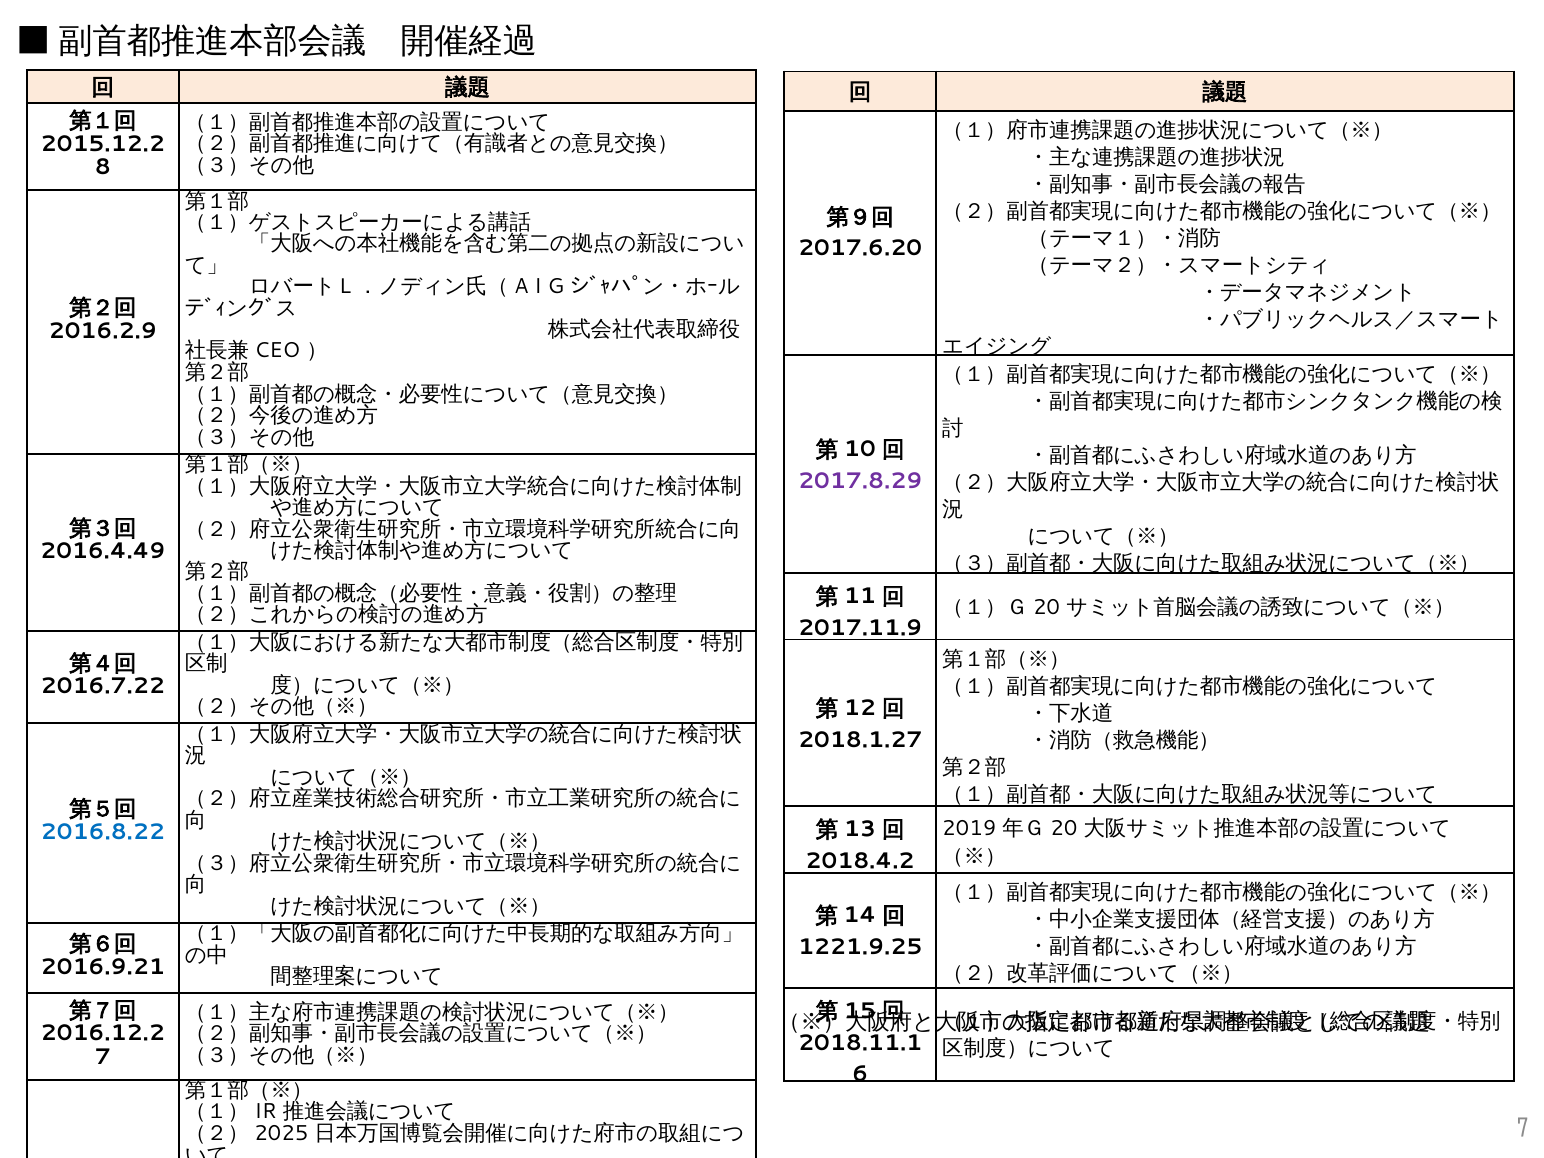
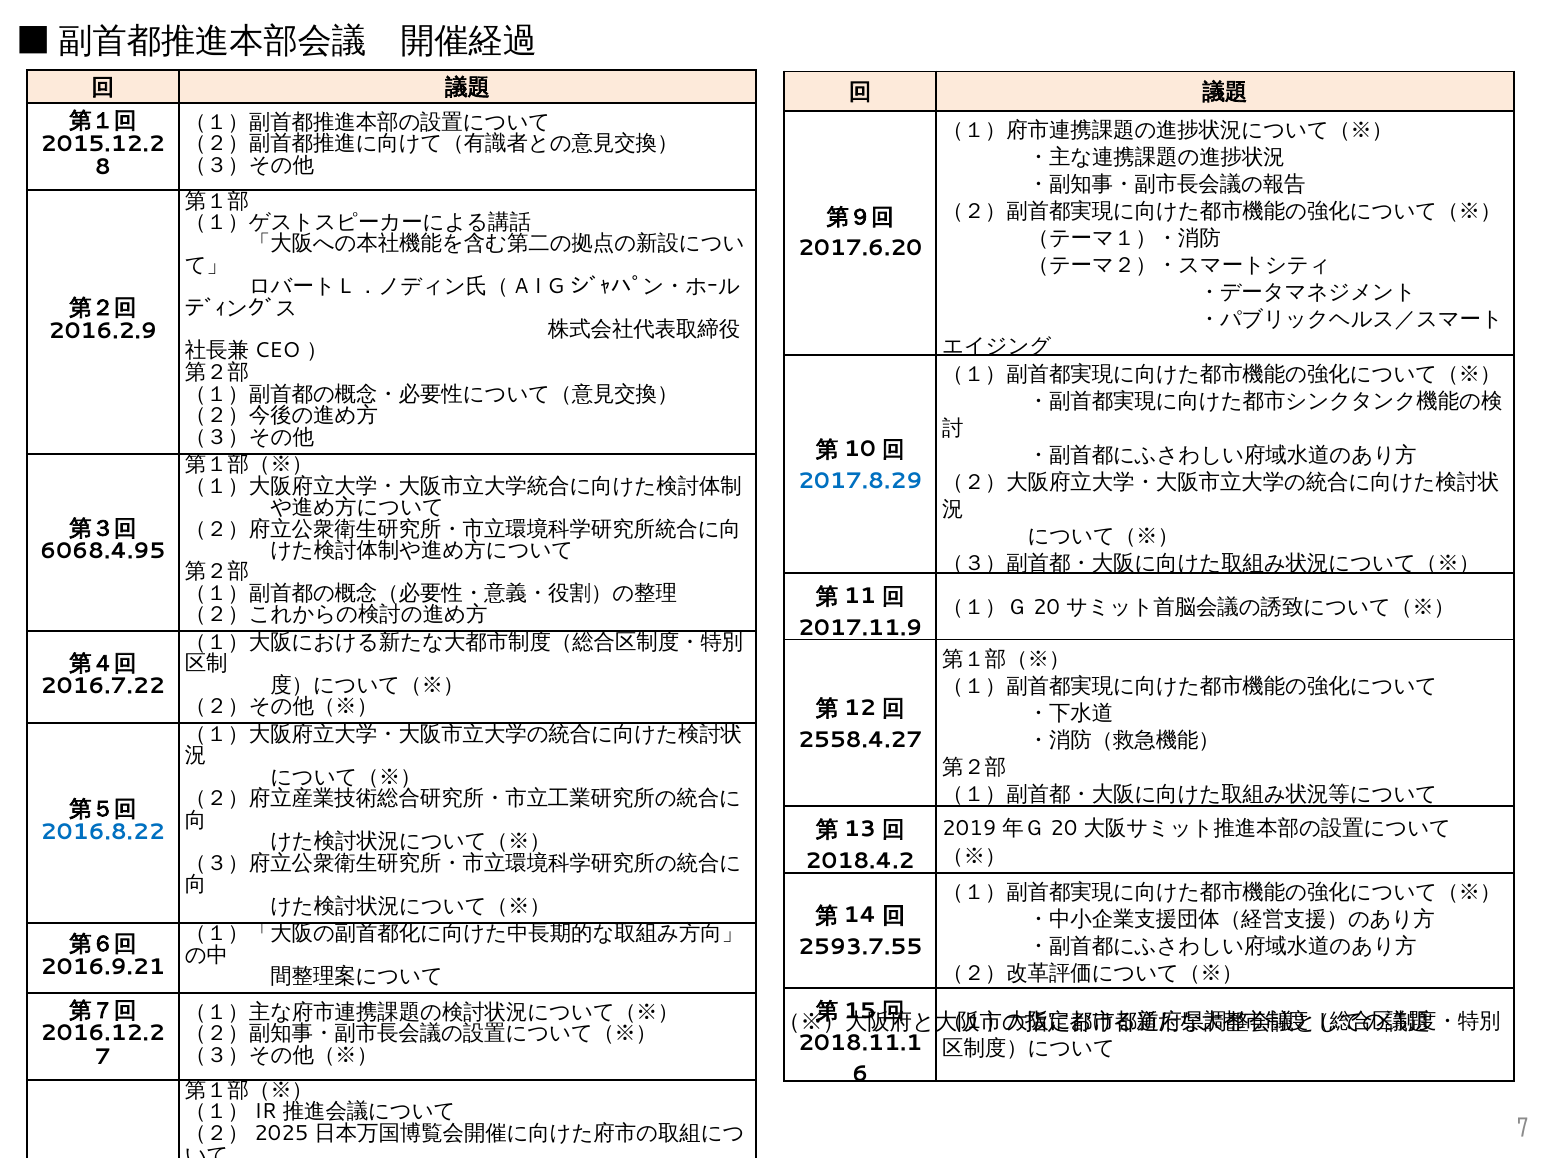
2017.8.29 colour: purple -> blue (860, 481)
2016.4.49: 2016.4.49 -> 6068.4.95 (103, 551)
2018.1.27: 2018.1.27 -> 2558.4.27 (860, 740)
1221.9.25: 1221.9.25 -> 2593.7.55 (860, 947)
